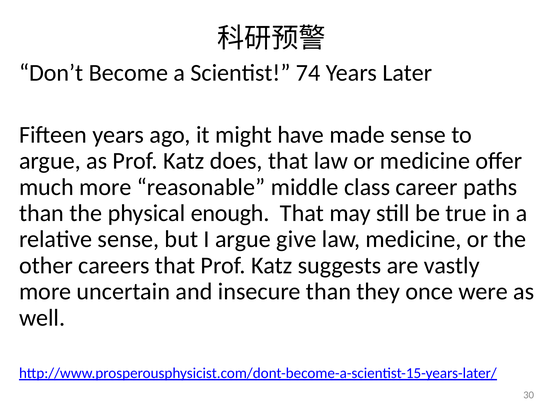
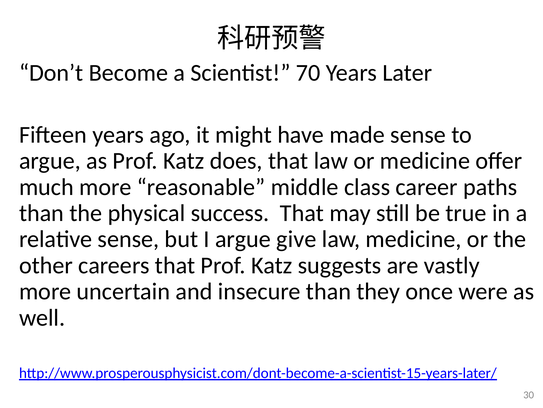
74: 74 -> 70 (308, 73)
enough: enough -> success (230, 213)
